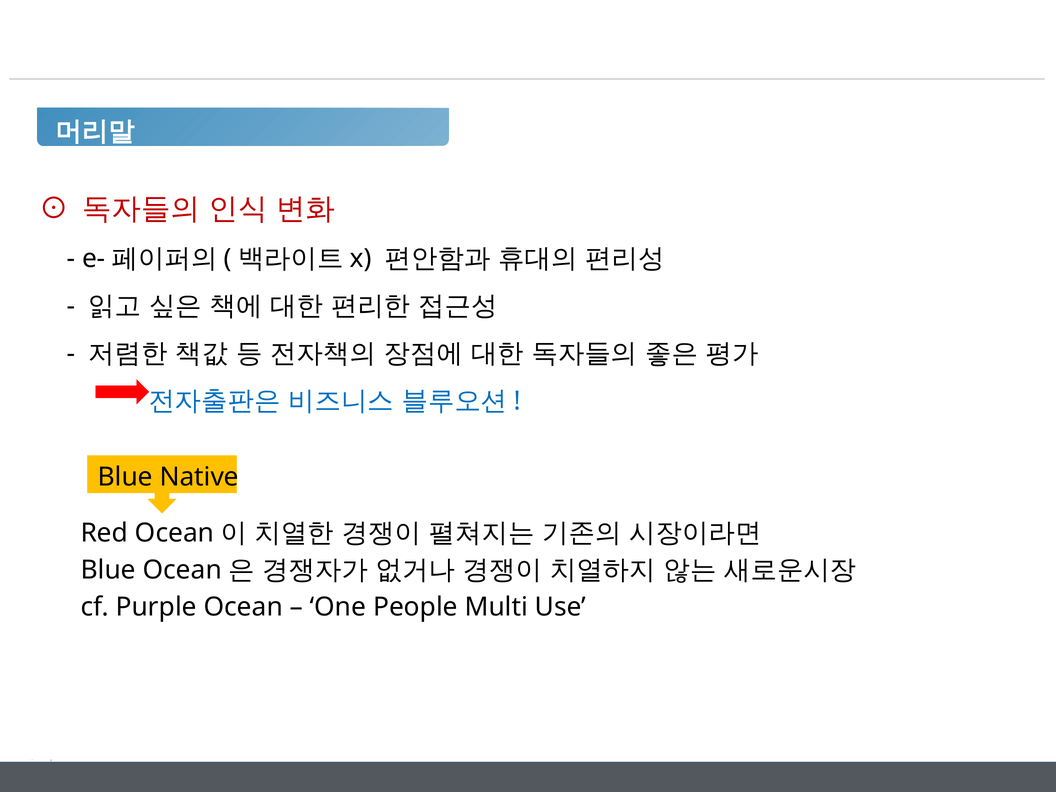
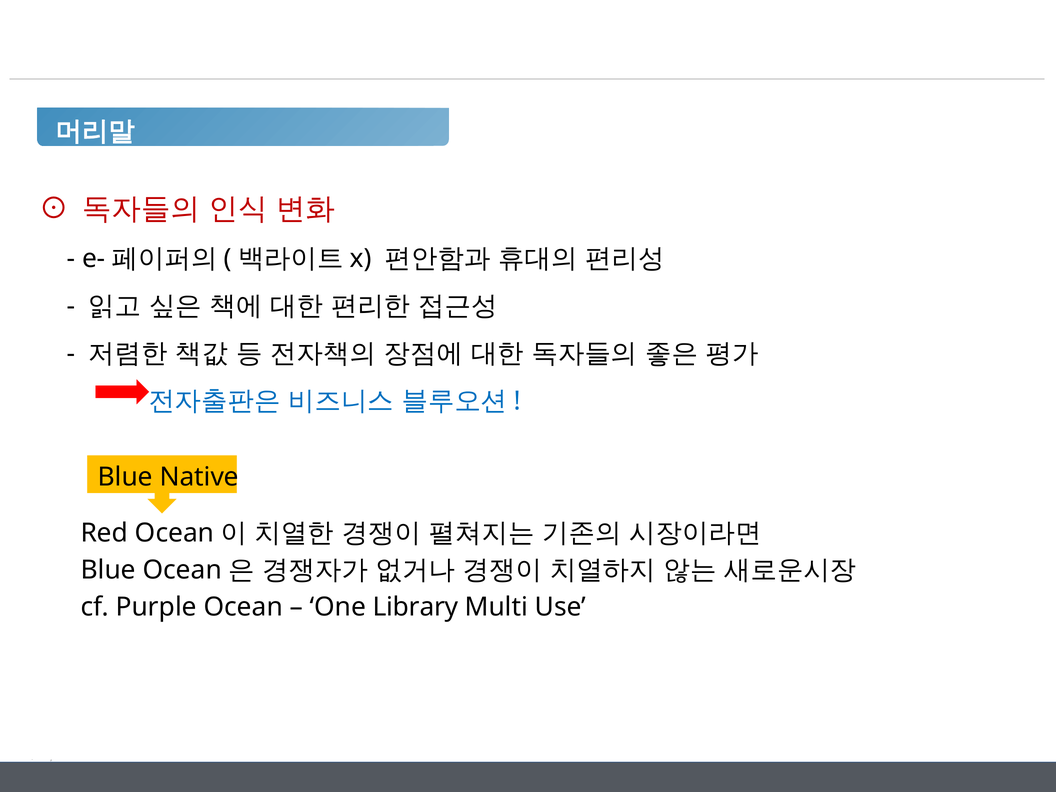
People: People -> Library (416, 607)
